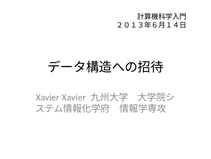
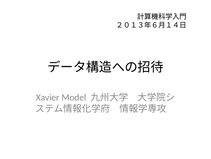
Xavier Xavier: Xavier -> Model (74, 97)
